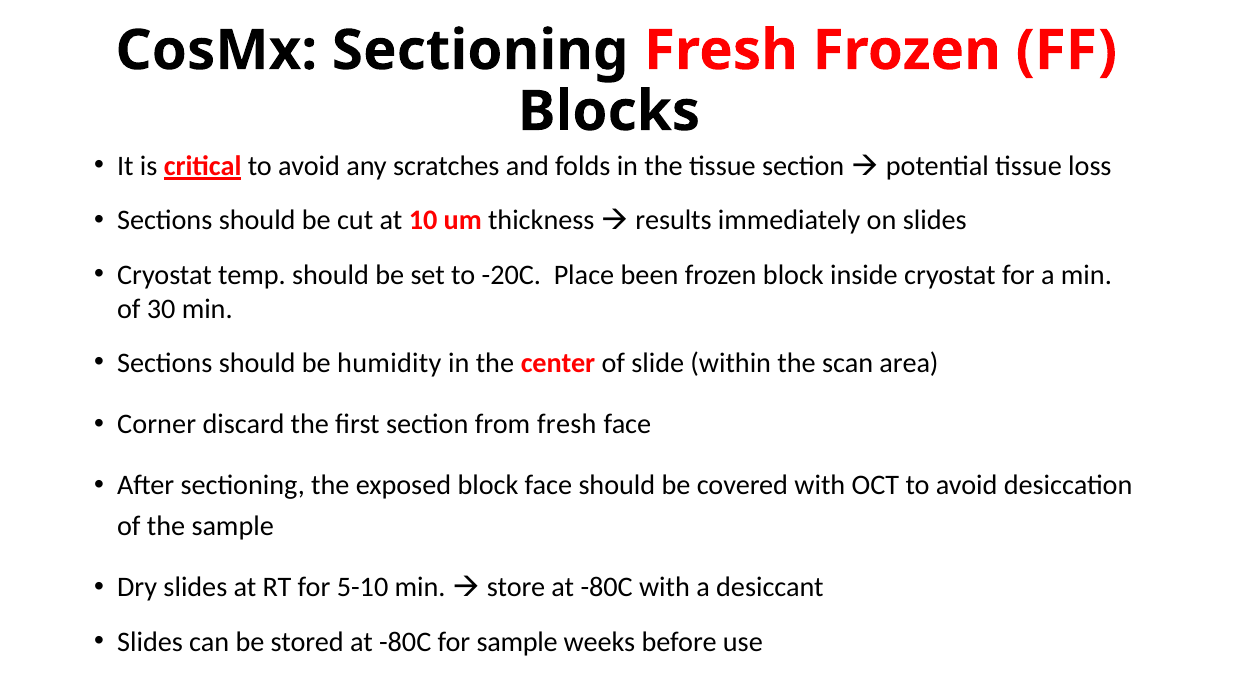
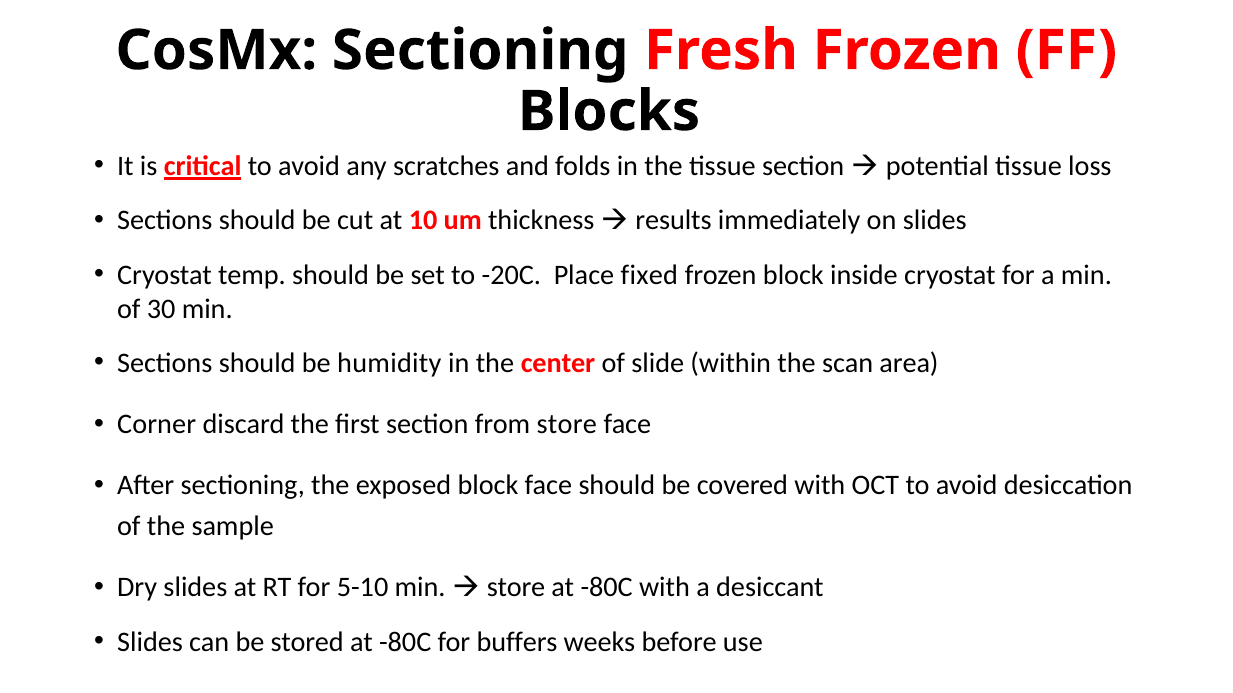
been: been -> fixed (649, 275)
from fresh: fresh -> store (567, 425)
for sample: sample -> buffers (517, 642)
